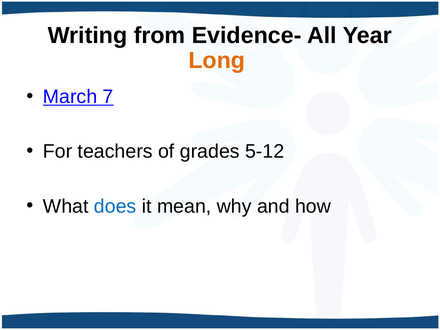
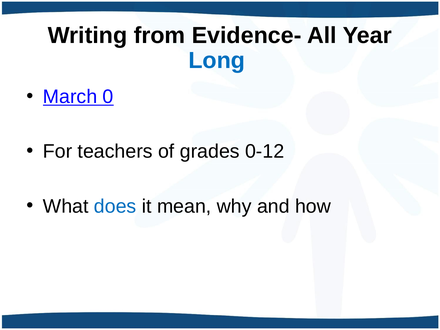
Long colour: orange -> blue (217, 61)
7: 7 -> 0 (108, 97)
5-12: 5-12 -> 0-12 (265, 151)
